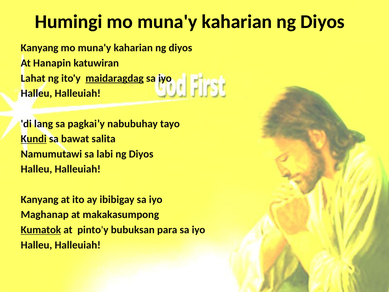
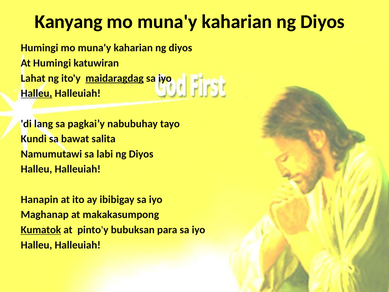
Humingi: Humingi -> Kanyang (69, 22)
Kanyang: Kanyang -> Humingi (40, 48)
At Hanapin: Hanapin -> Humingi (52, 63)
Halleu underline: none -> present (36, 93)
Kundi underline: present -> none (34, 139)
Kanyang: Kanyang -> Hanapin (40, 199)
